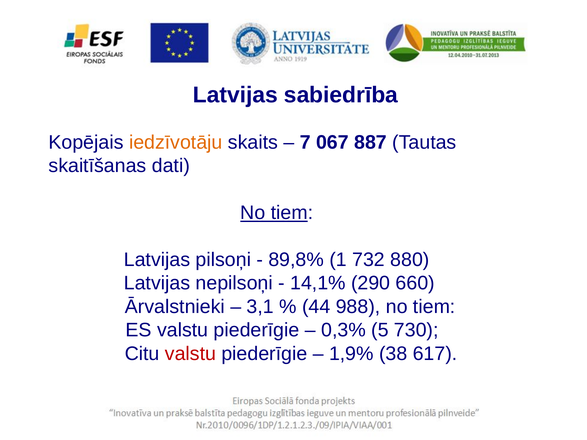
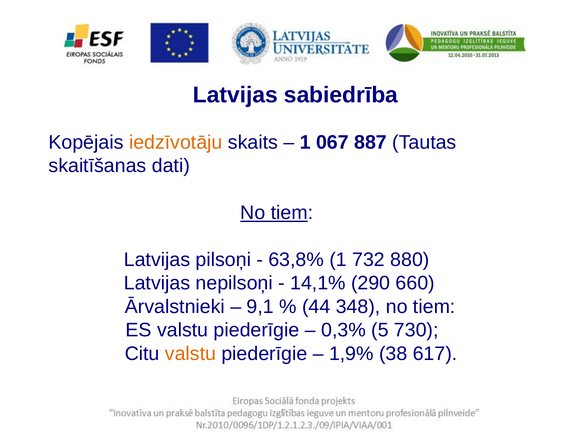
7: 7 -> 1 (305, 142)
89,8%: 89,8% -> 63,8% (296, 260)
3,1: 3,1 -> 9,1 (260, 307)
988: 988 -> 348 (358, 307)
valstu colour: red -> orange (190, 354)
